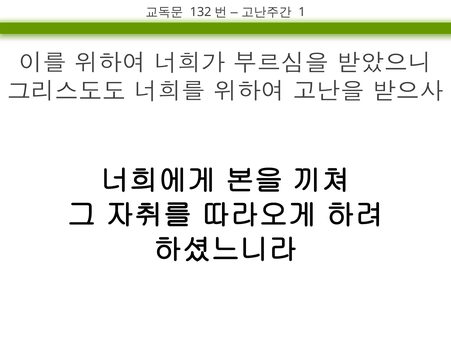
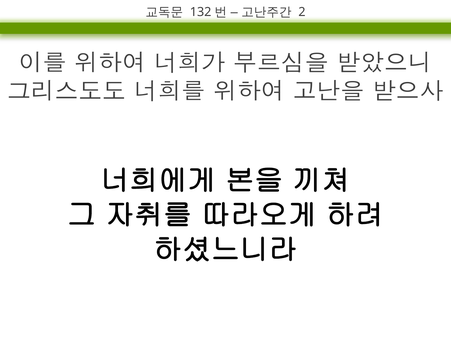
1: 1 -> 2 (302, 12)
